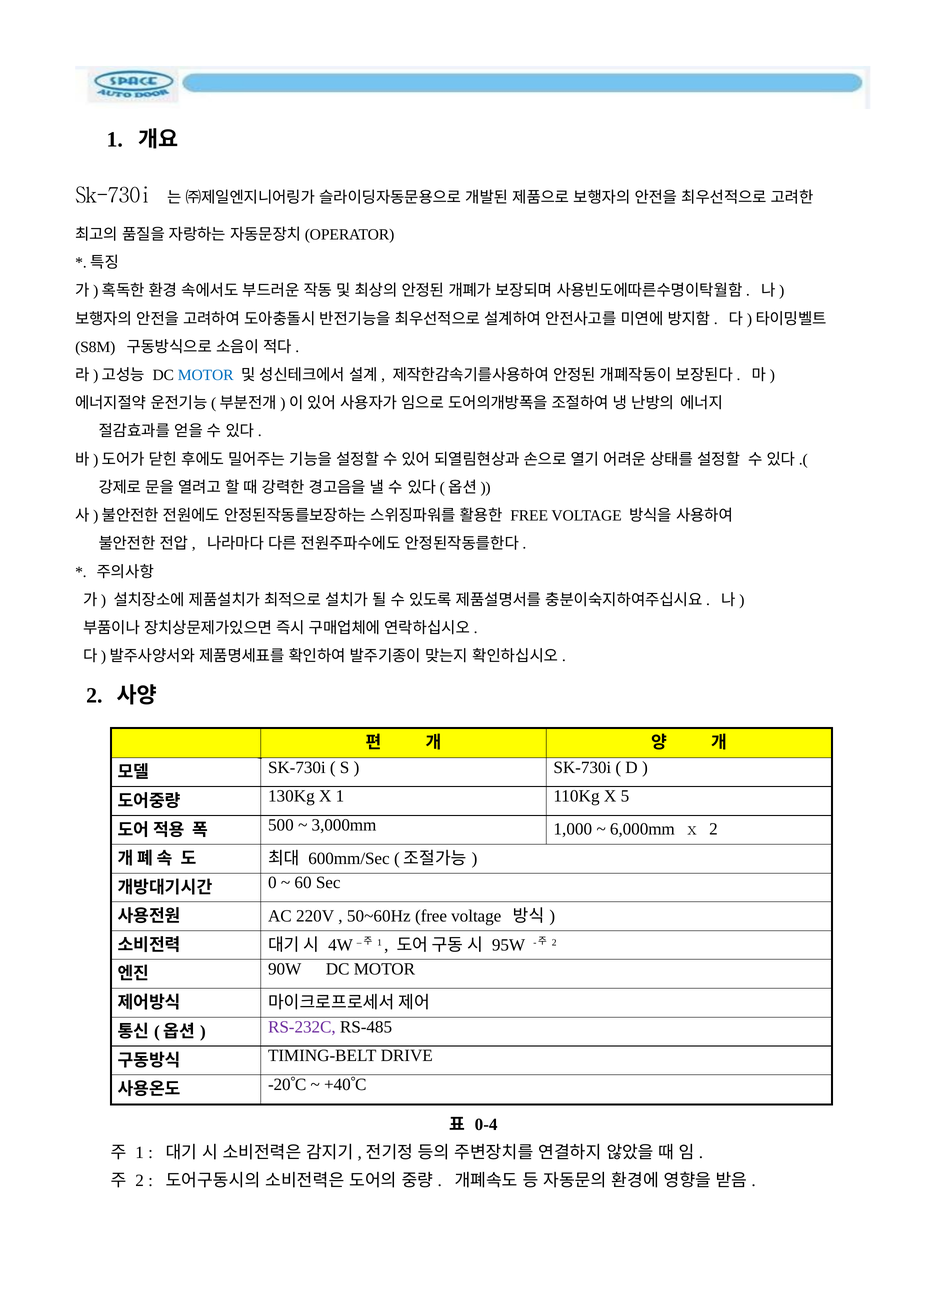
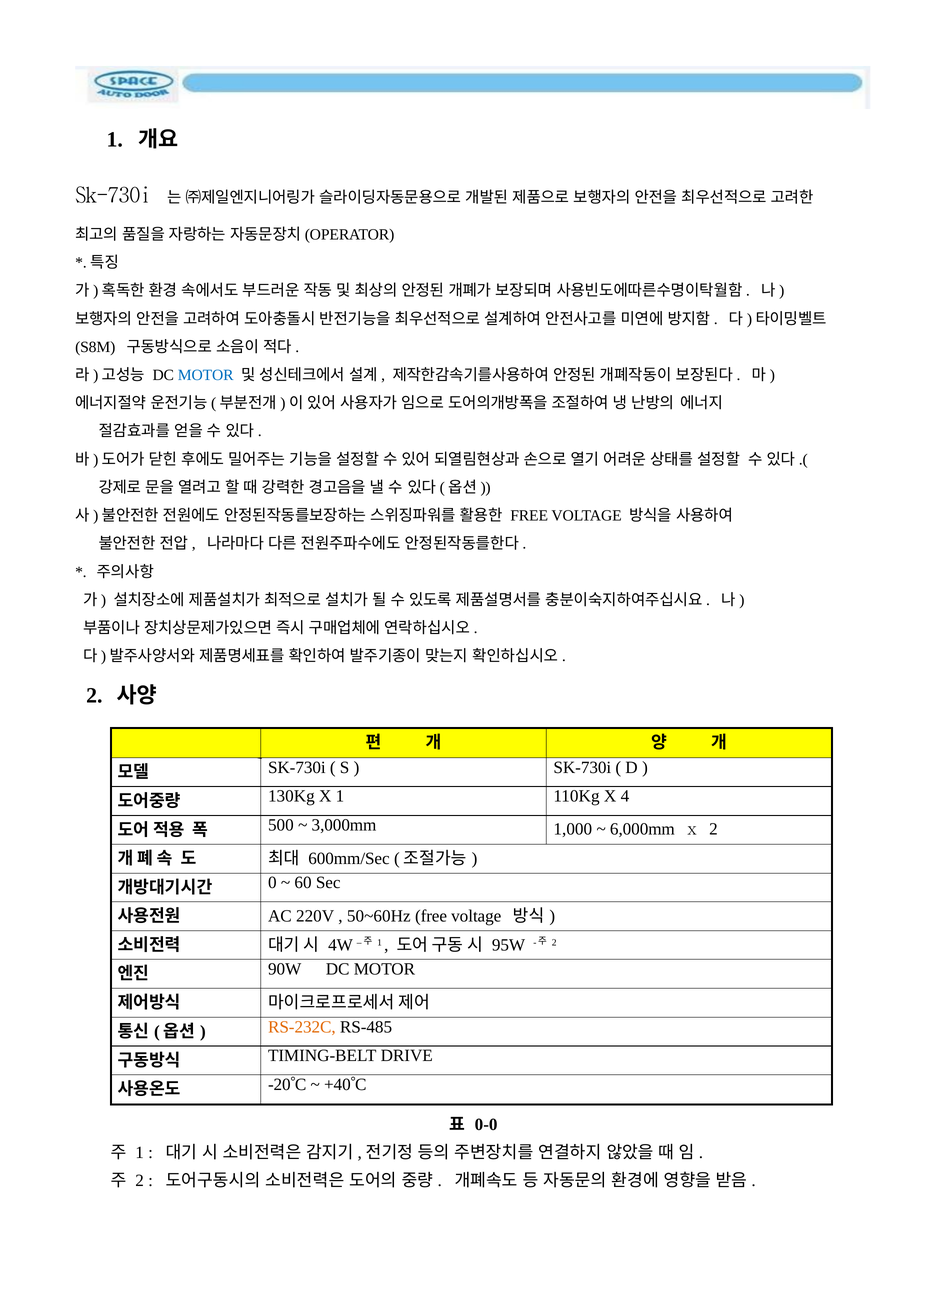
5: 5 -> 4 (625, 796)
RS-232C colour: purple -> orange (302, 1027)
0-4: 0-4 -> 0-0 (486, 1125)
